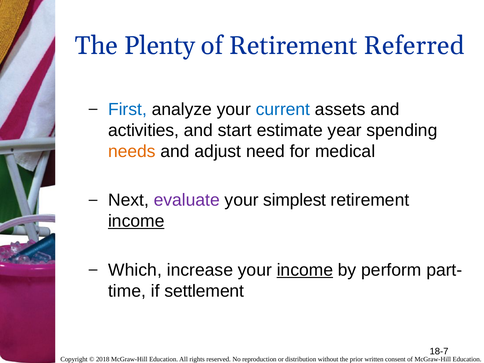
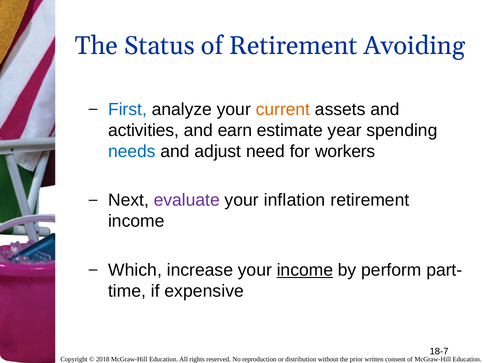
Plenty: Plenty -> Status (159, 46)
Referred: Referred -> Avoiding (414, 46)
current colour: blue -> orange (283, 109)
start: start -> earn (235, 130)
needs colour: orange -> blue (132, 151)
medical: medical -> workers (345, 151)
simplest: simplest -> inflation (294, 200)
income underline: present -> none (136, 221)
settlement: settlement -> expensive (204, 291)
